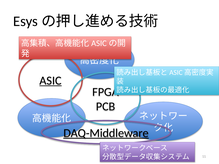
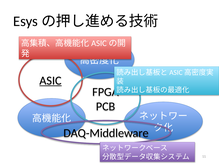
DAQ-Middleware underline: present -> none (106, 133)
